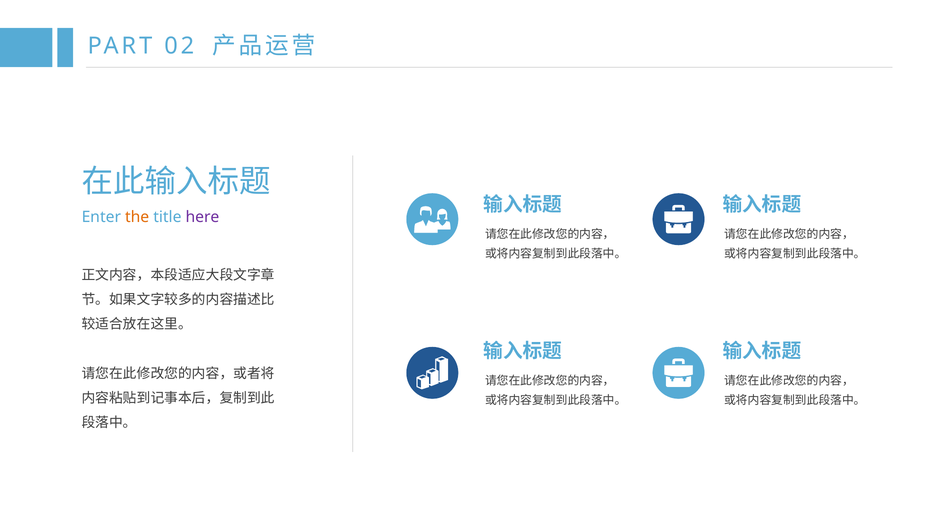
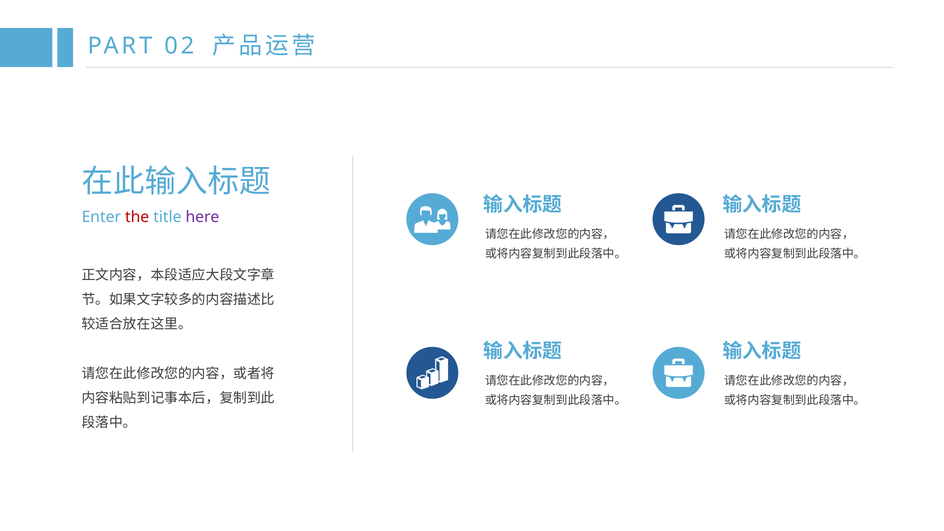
the colour: orange -> red (137, 217)
